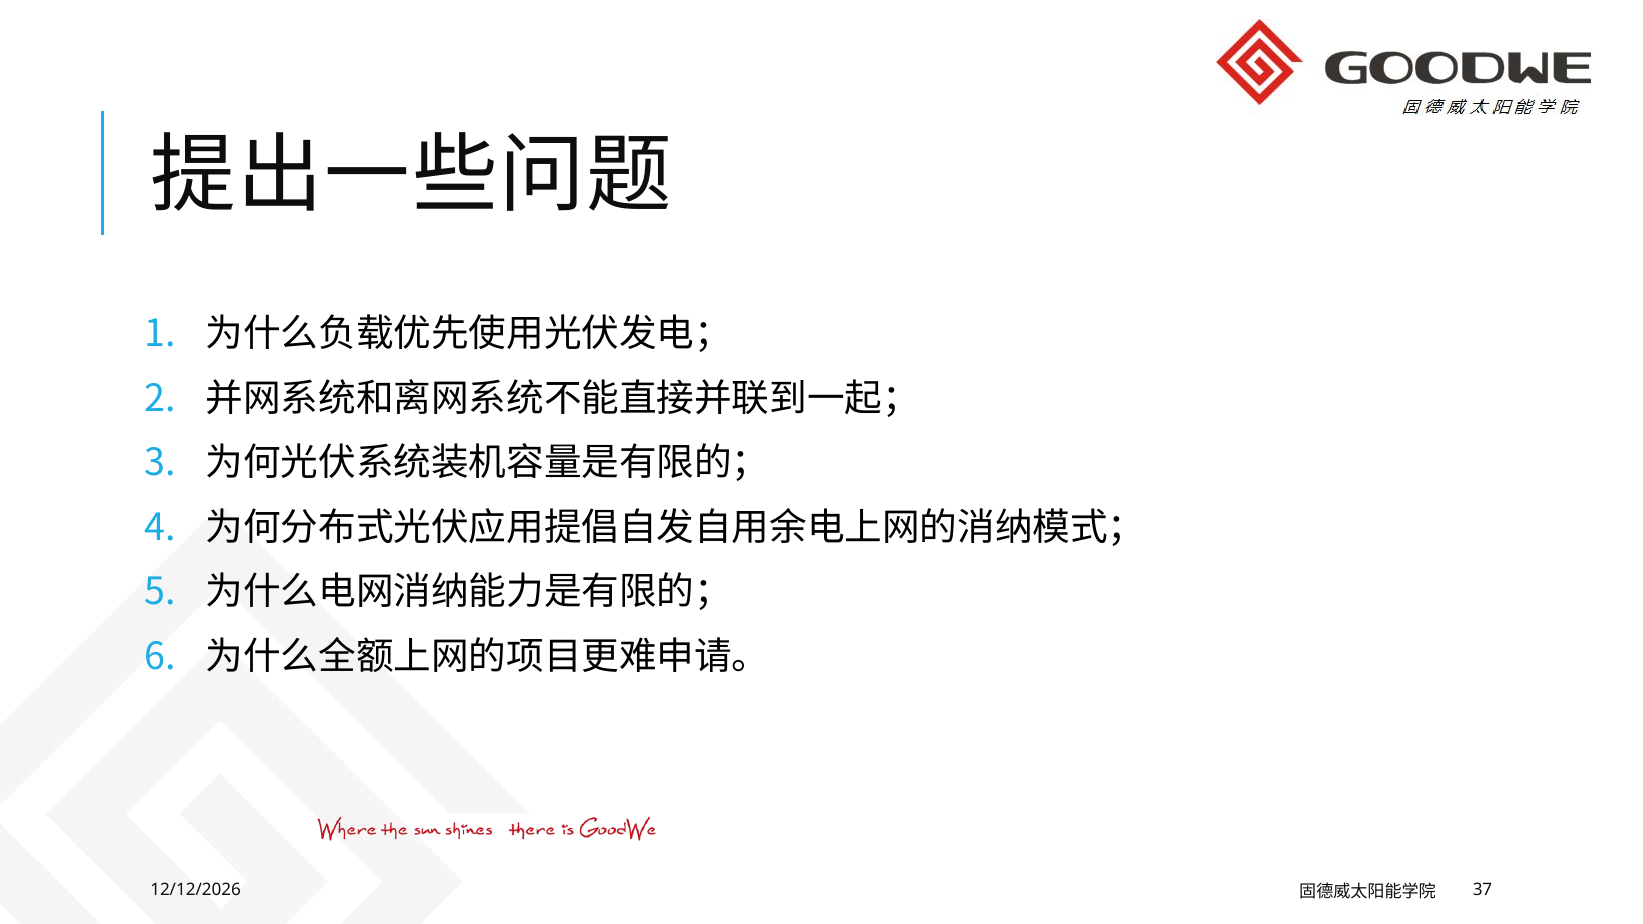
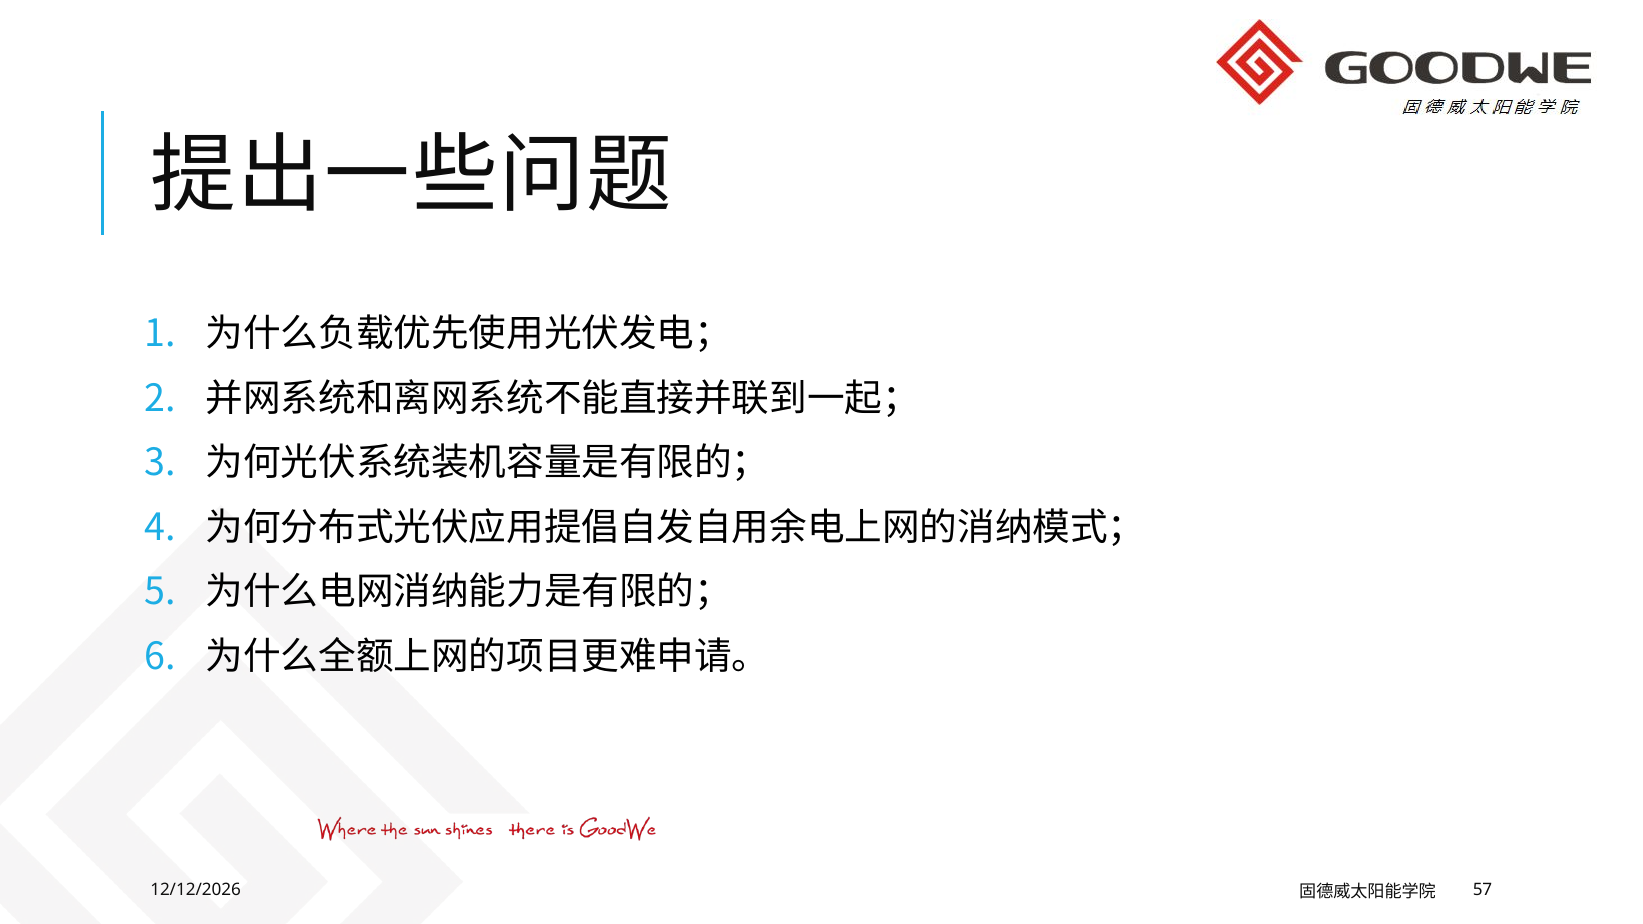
37: 37 -> 57 (1483, 890)
